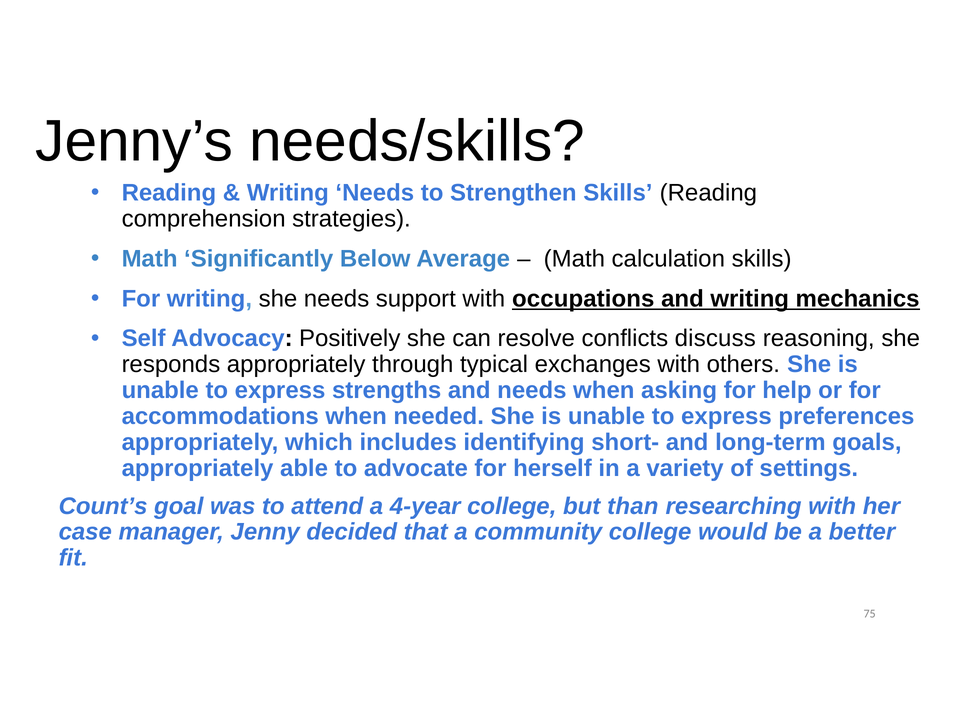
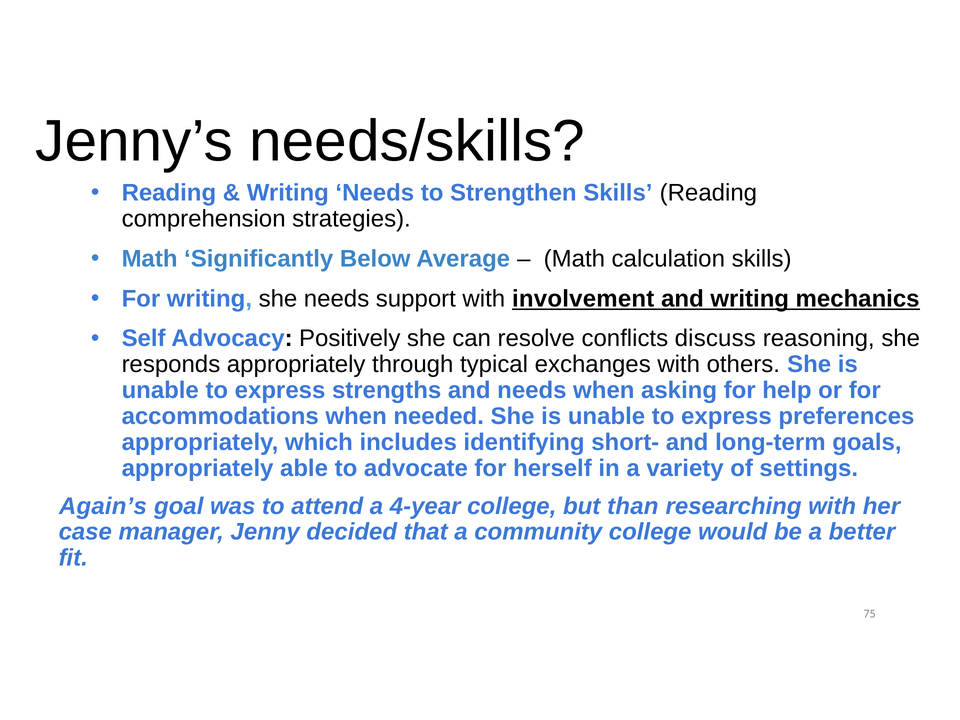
occupations: occupations -> involvement (583, 299)
Count’s: Count’s -> Again’s (103, 506)
